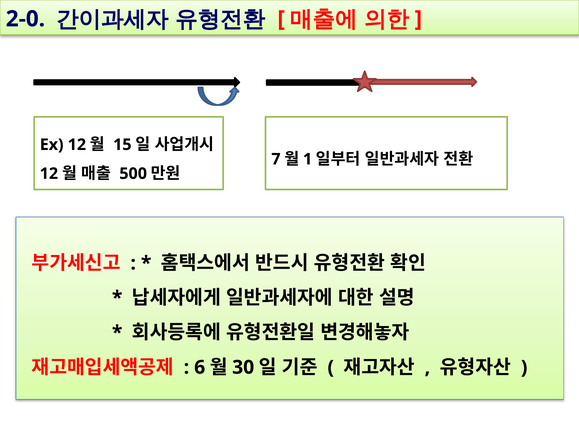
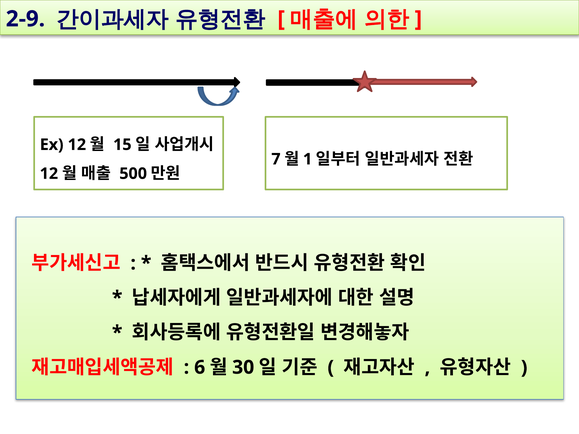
2-0: 2-0 -> 2-9 (25, 19)
